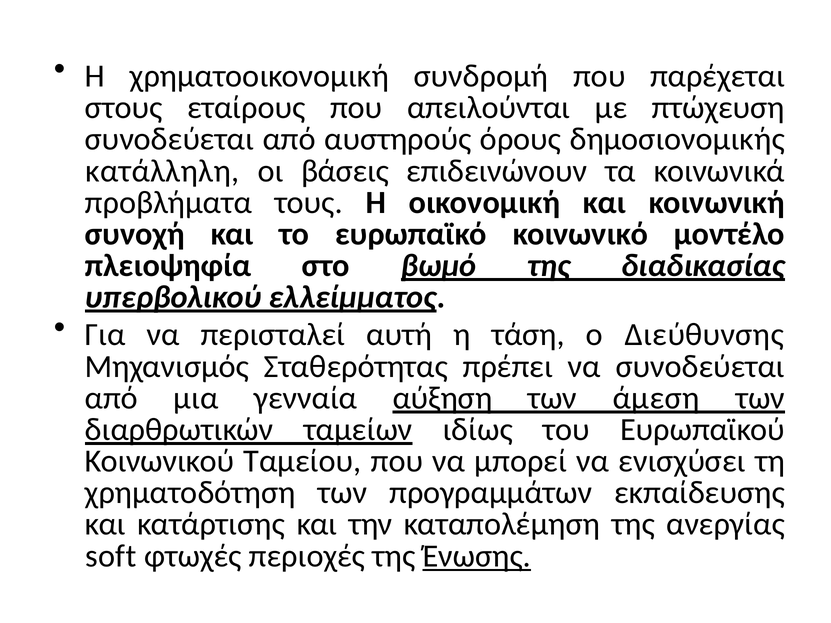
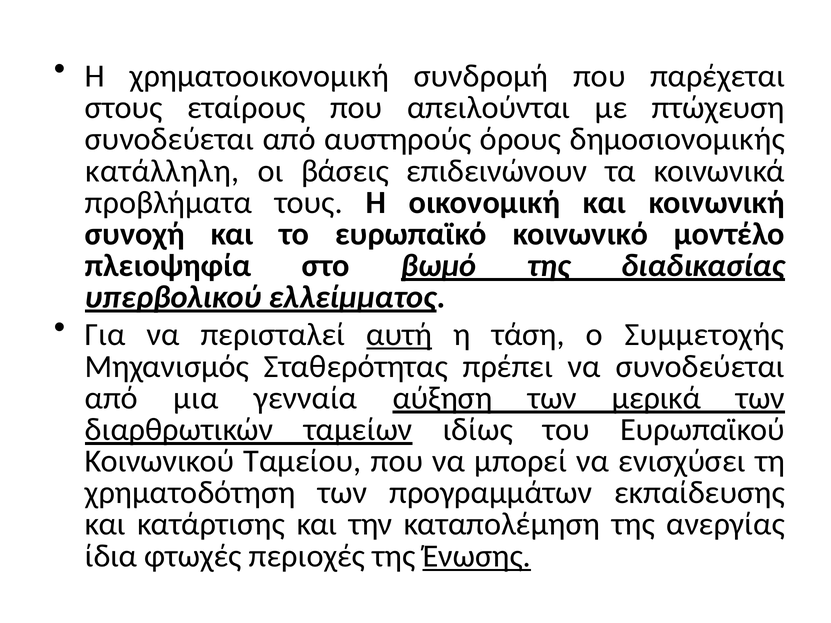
αυτή underline: none -> present (399, 335)
Διεύθυνσης: Διεύθυνσης -> Συμμετοχής (704, 335)
άμεση: άμεση -> μερικά (656, 398)
soft: soft -> ίδια (111, 556)
